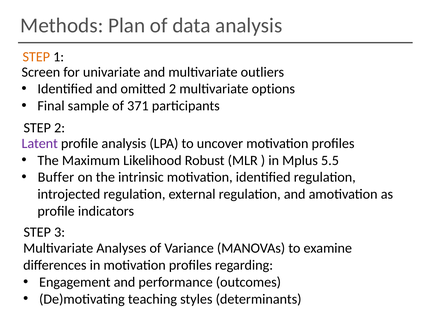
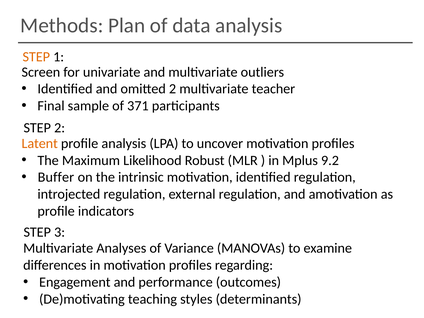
options: options -> teacher (273, 89)
Latent colour: purple -> orange (40, 143)
5.5: 5.5 -> 9.2 (330, 160)
